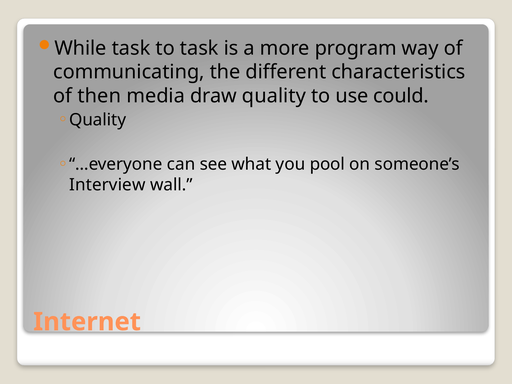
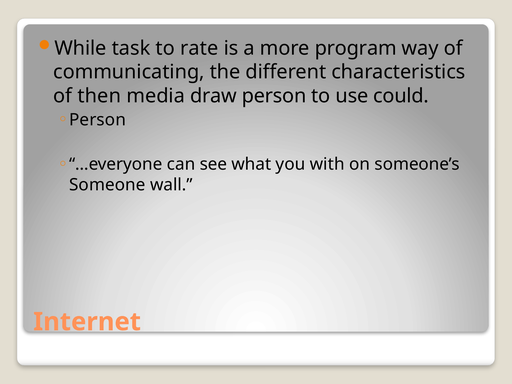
to task: task -> rate (199, 48)
draw quality: quality -> person (274, 96)
Quality: Quality -> Person (98, 120)
pool: pool -> with (327, 164)
Interview: Interview -> Someone (107, 185)
